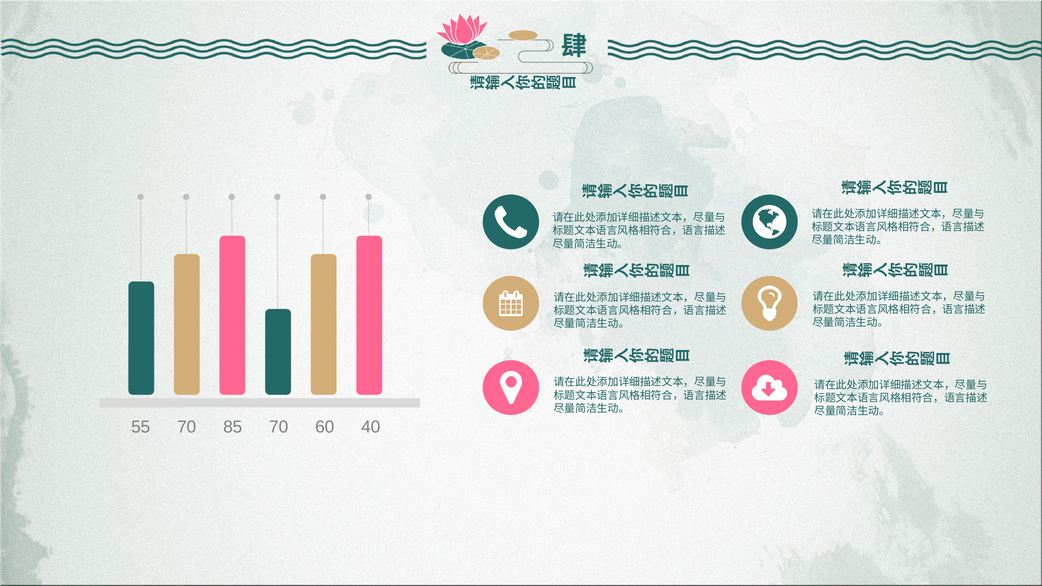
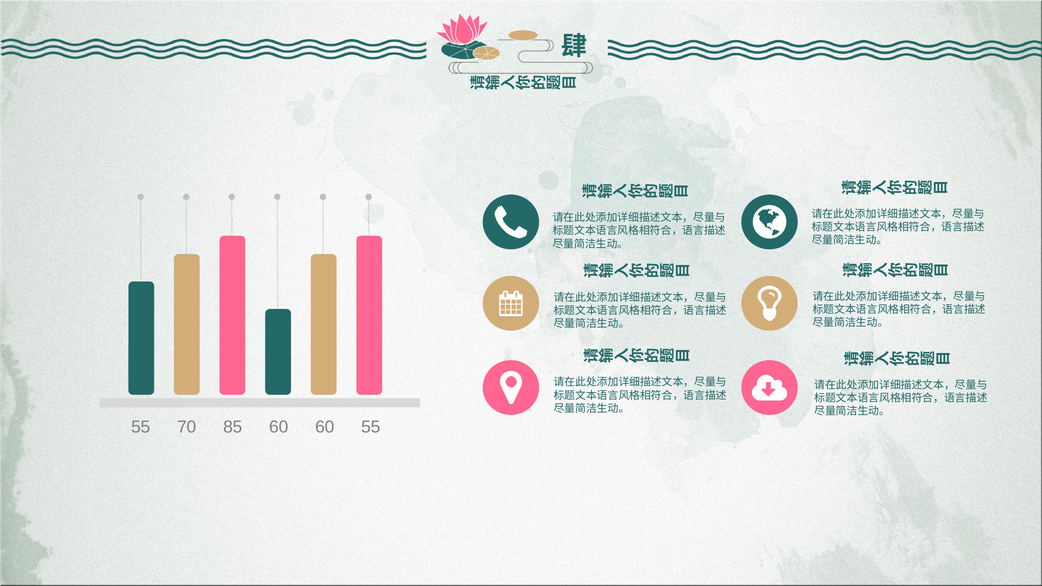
85 70: 70 -> 60 (279, 427)
60 40: 40 -> 55 (371, 427)
